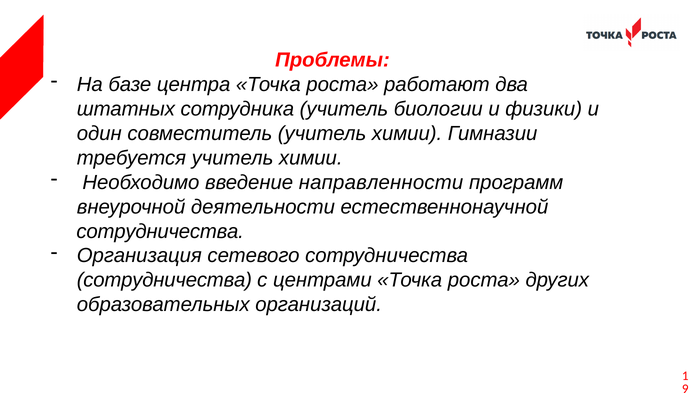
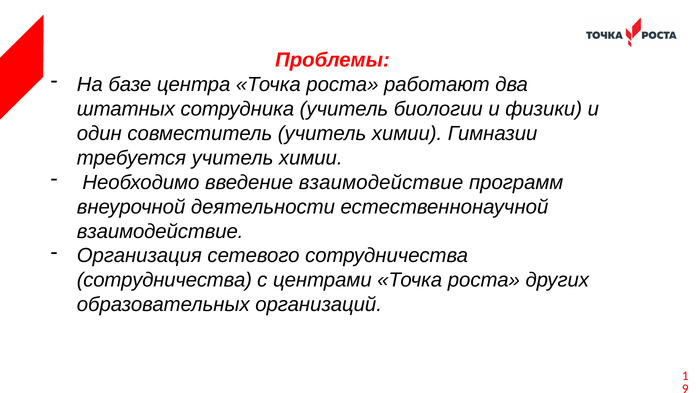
введение направленности: направленности -> взаимодействие (381, 182)
сотрудничества: сотрудничества -> взаимодействие (160, 231)
